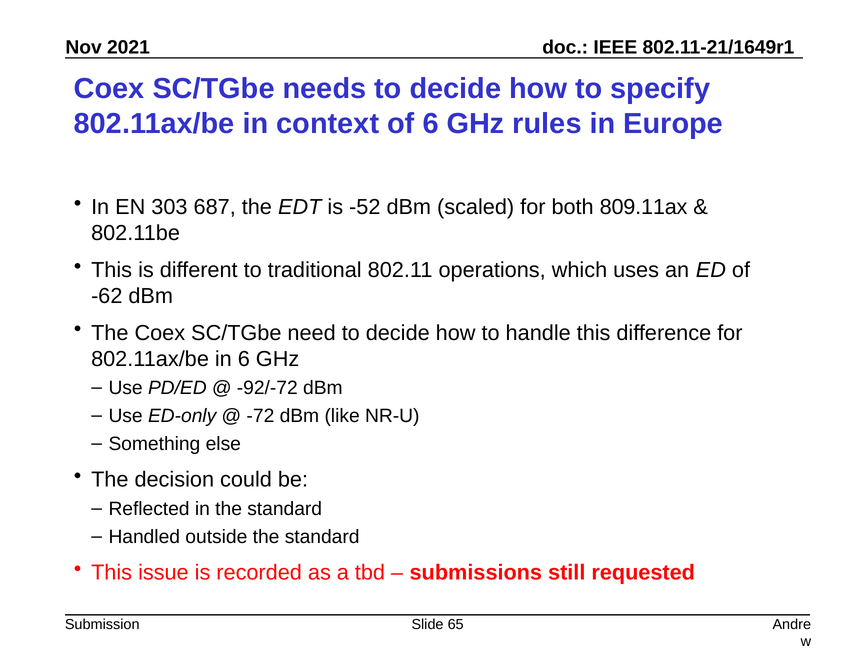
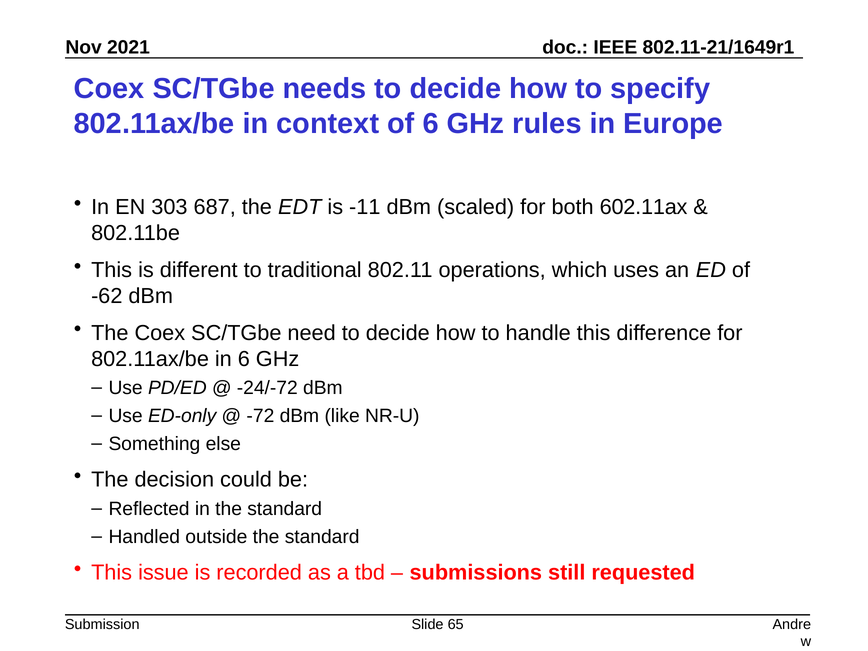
-52: -52 -> -11 (365, 207)
809.11ax: 809.11ax -> 602.11ax (644, 207)
-92/-72: -92/-72 -> -24/-72 (267, 388)
